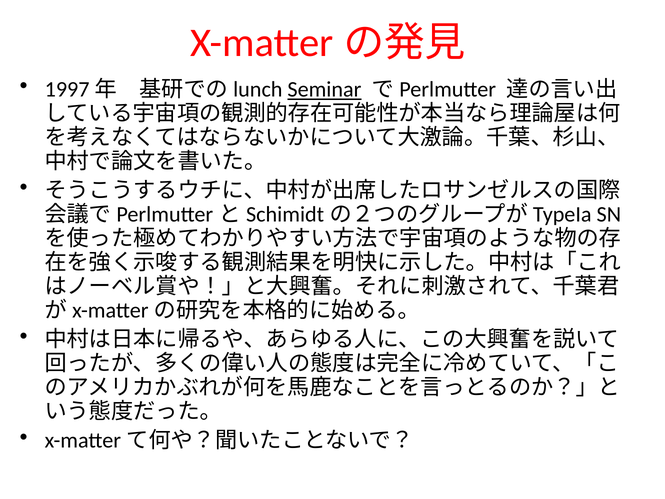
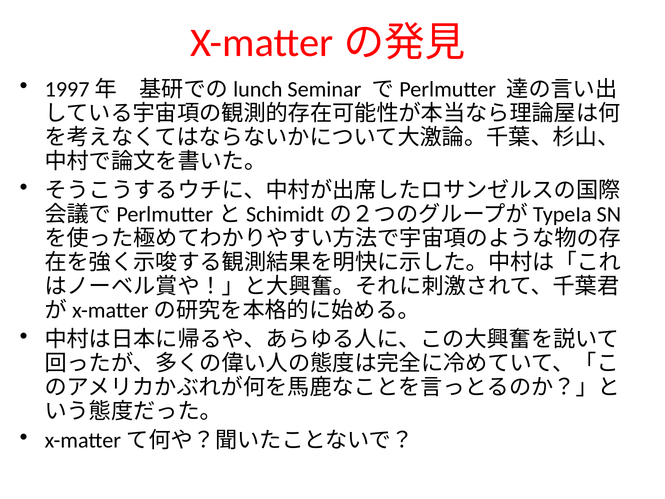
Seminar underline: present -> none (324, 89)
